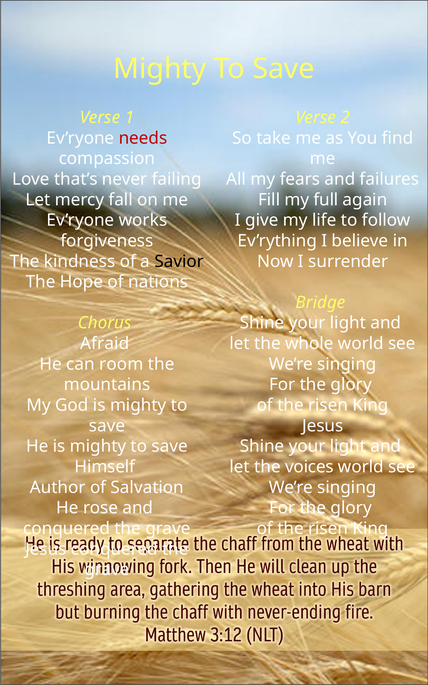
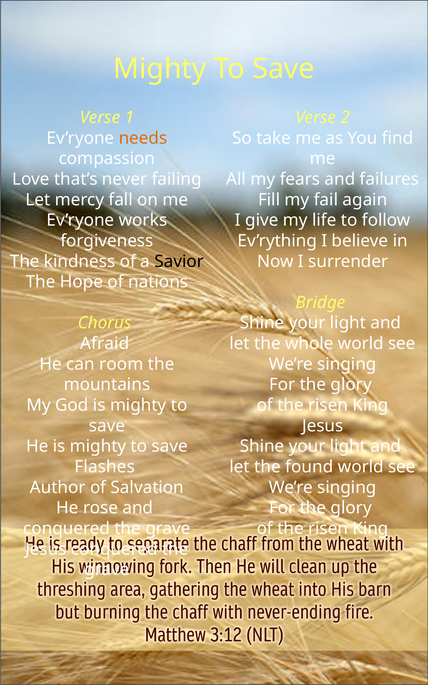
needs colour: red -> orange (143, 138)
full: full -> fail (326, 200)
Himself: Himself -> Flashes (105, 467)
voices: voices -> found (309, 467)
